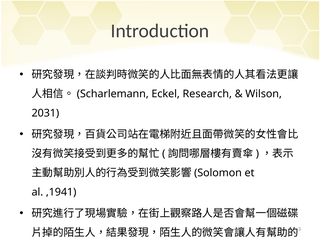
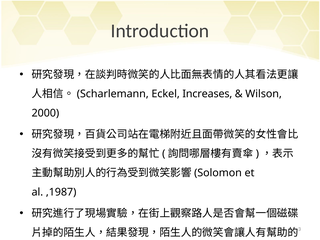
Research: Research -> Increases (207, 94)
2031: 2031 -> 2000 (45, 113)
,1941: ,1941 -> ,1987 (61, 192)
